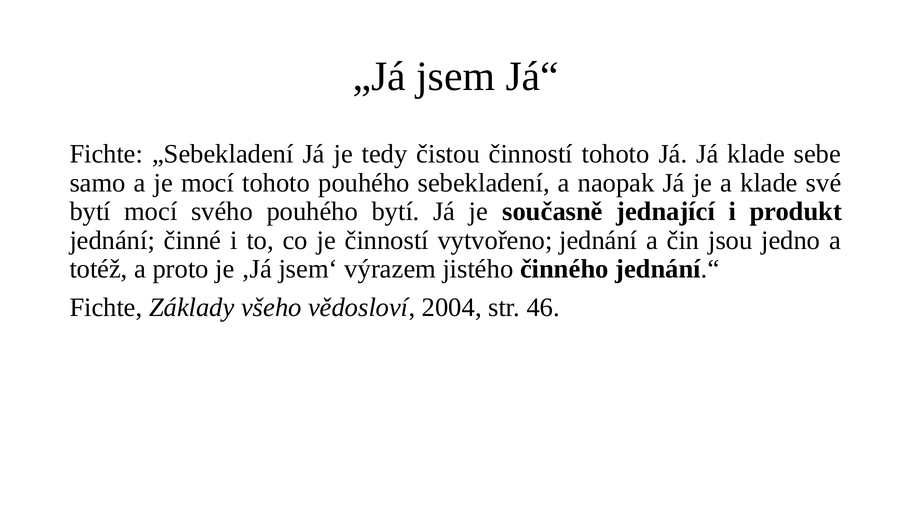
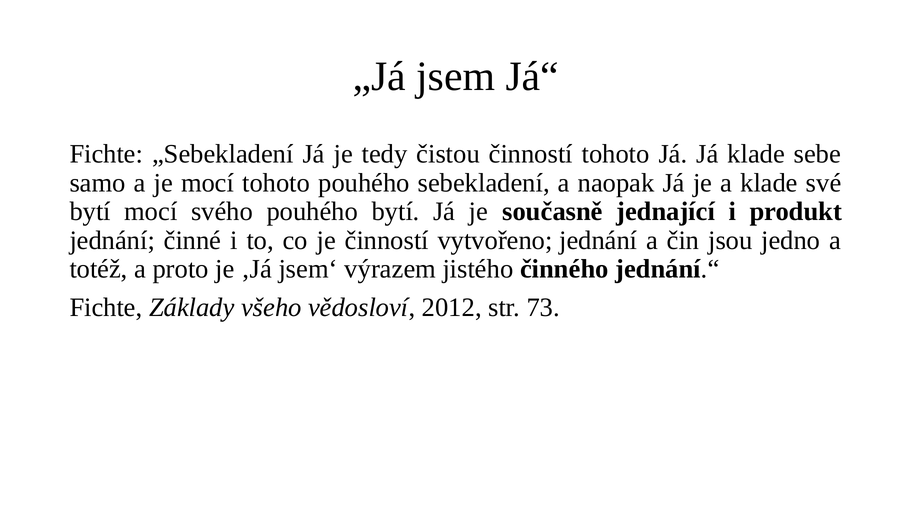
2004: 2004 -> 2012 (452, 307)
46: 46 -> 73 (543, 307)
